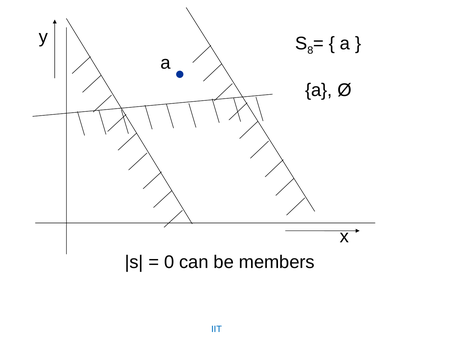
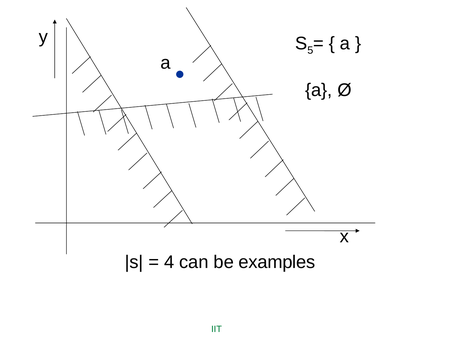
8: 8 -> 5 (310, 50)
0: 0 -> 4 (169, 262)
members: members -> examples (277, 262)
IIT colour: blue -> green (217, 329)
